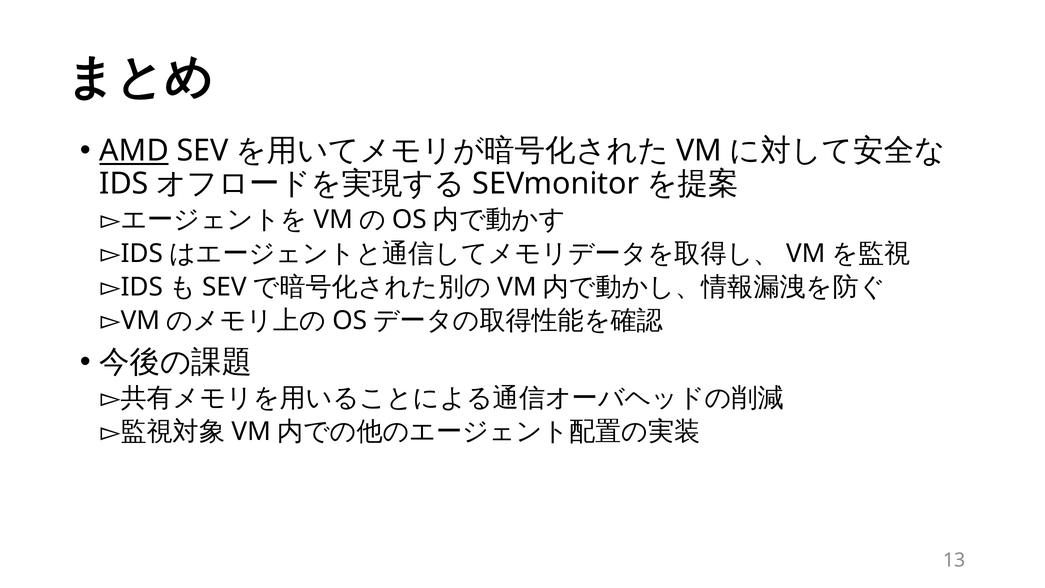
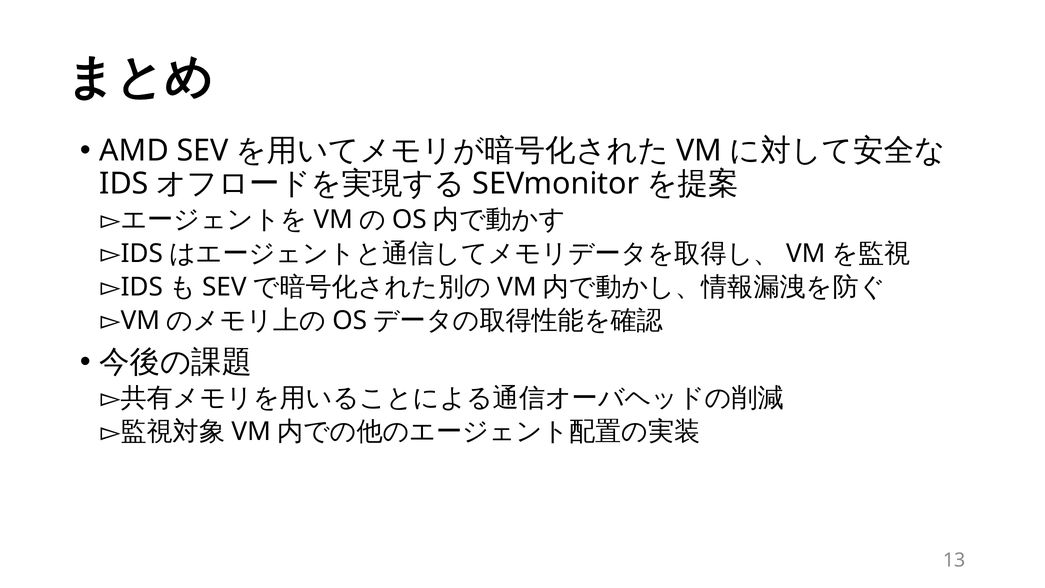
AMD underline: present -> none (134, 151)
